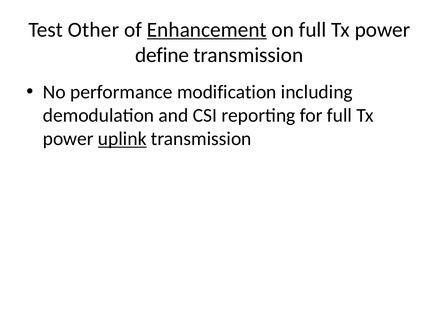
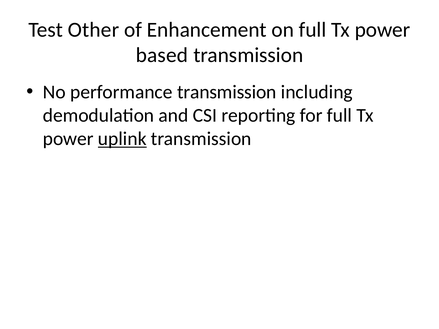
Enhancement underline: present -> none (207, 30)
define: define -> based (162, 55)
performance modification: modification -> transmission (227, 92)
